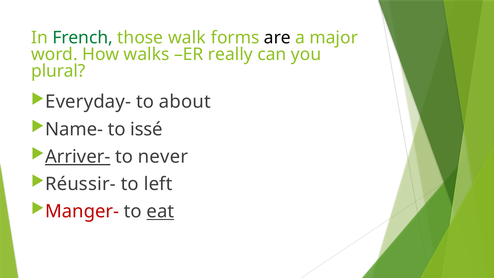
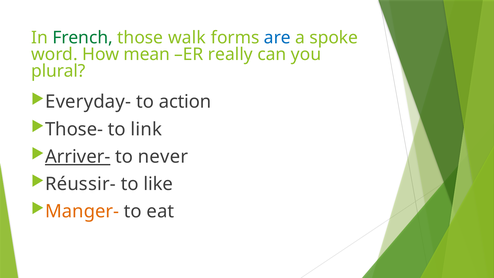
are colour: black -> blue (277, 38)
major: major -> spoke (334, 38)
walks: walks -> mean (147, 54)
about: about -> action (185, 102)
Name-: Name- -> Those- (74, 129)
issé: issé -> link (146, 129)
left: left -> like (158, 184)
Manger- colour: red -> orange (82, 211)
eat underline: present -> none (160, 211)
